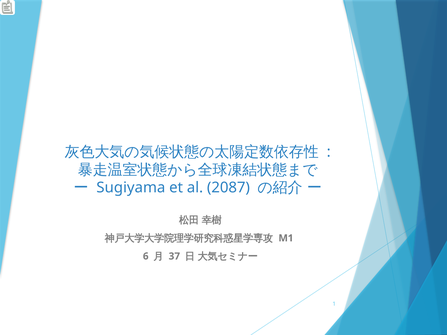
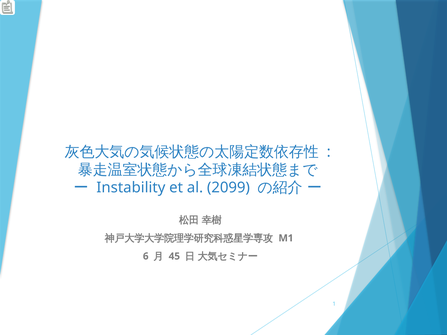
Sugiyama: Sugiyama -> Instability (131, 188)
2087: 2087 -> 2099 (228, 188)
37: 37 -> 45 (174, 256)
